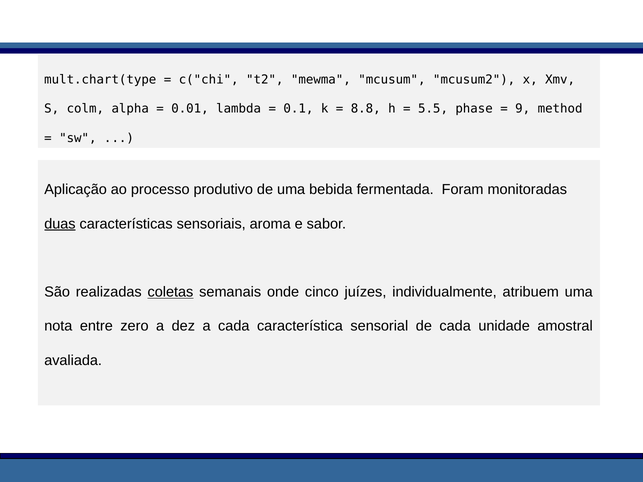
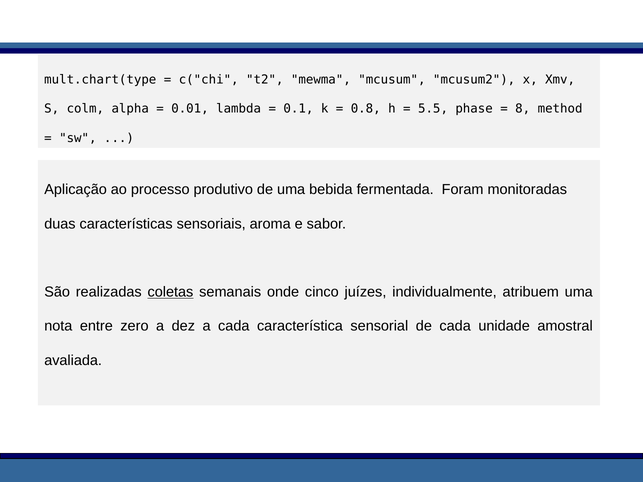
8.8: 8.8 -> 0.8 (366, 109)
9: 9 -> 8 (523, 109)
duas underline: present -> none (60, 224)
